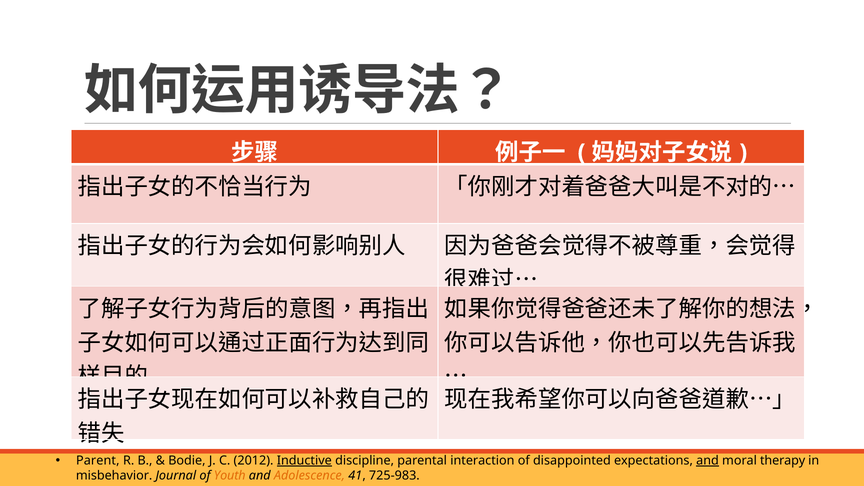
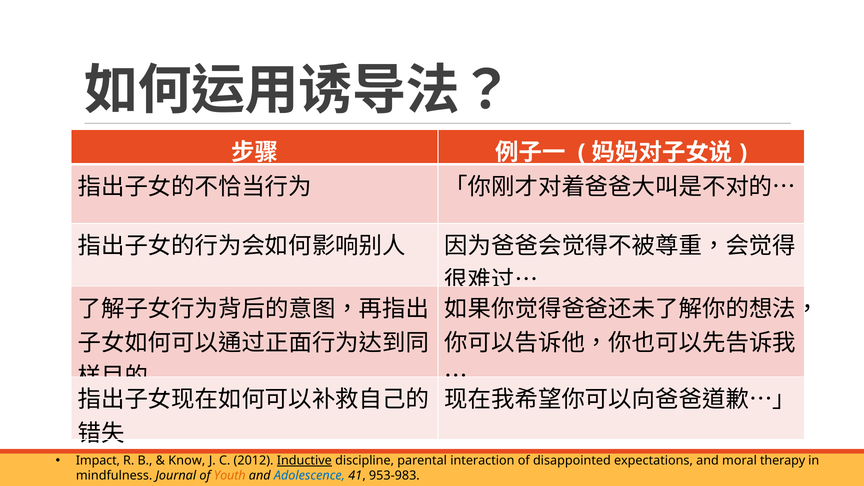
Parent: Parent -> Impact (98, 461)
Bodie: Bodie -> Know (187, 461)
and underline: present -> none (708, 461)
misbehavior: misbehavior -> mindfulness (114, 476)
Adolescence colour: orange -> blue (309, 476)
725-983: 725-983 -> 953-983 (394, 476)
